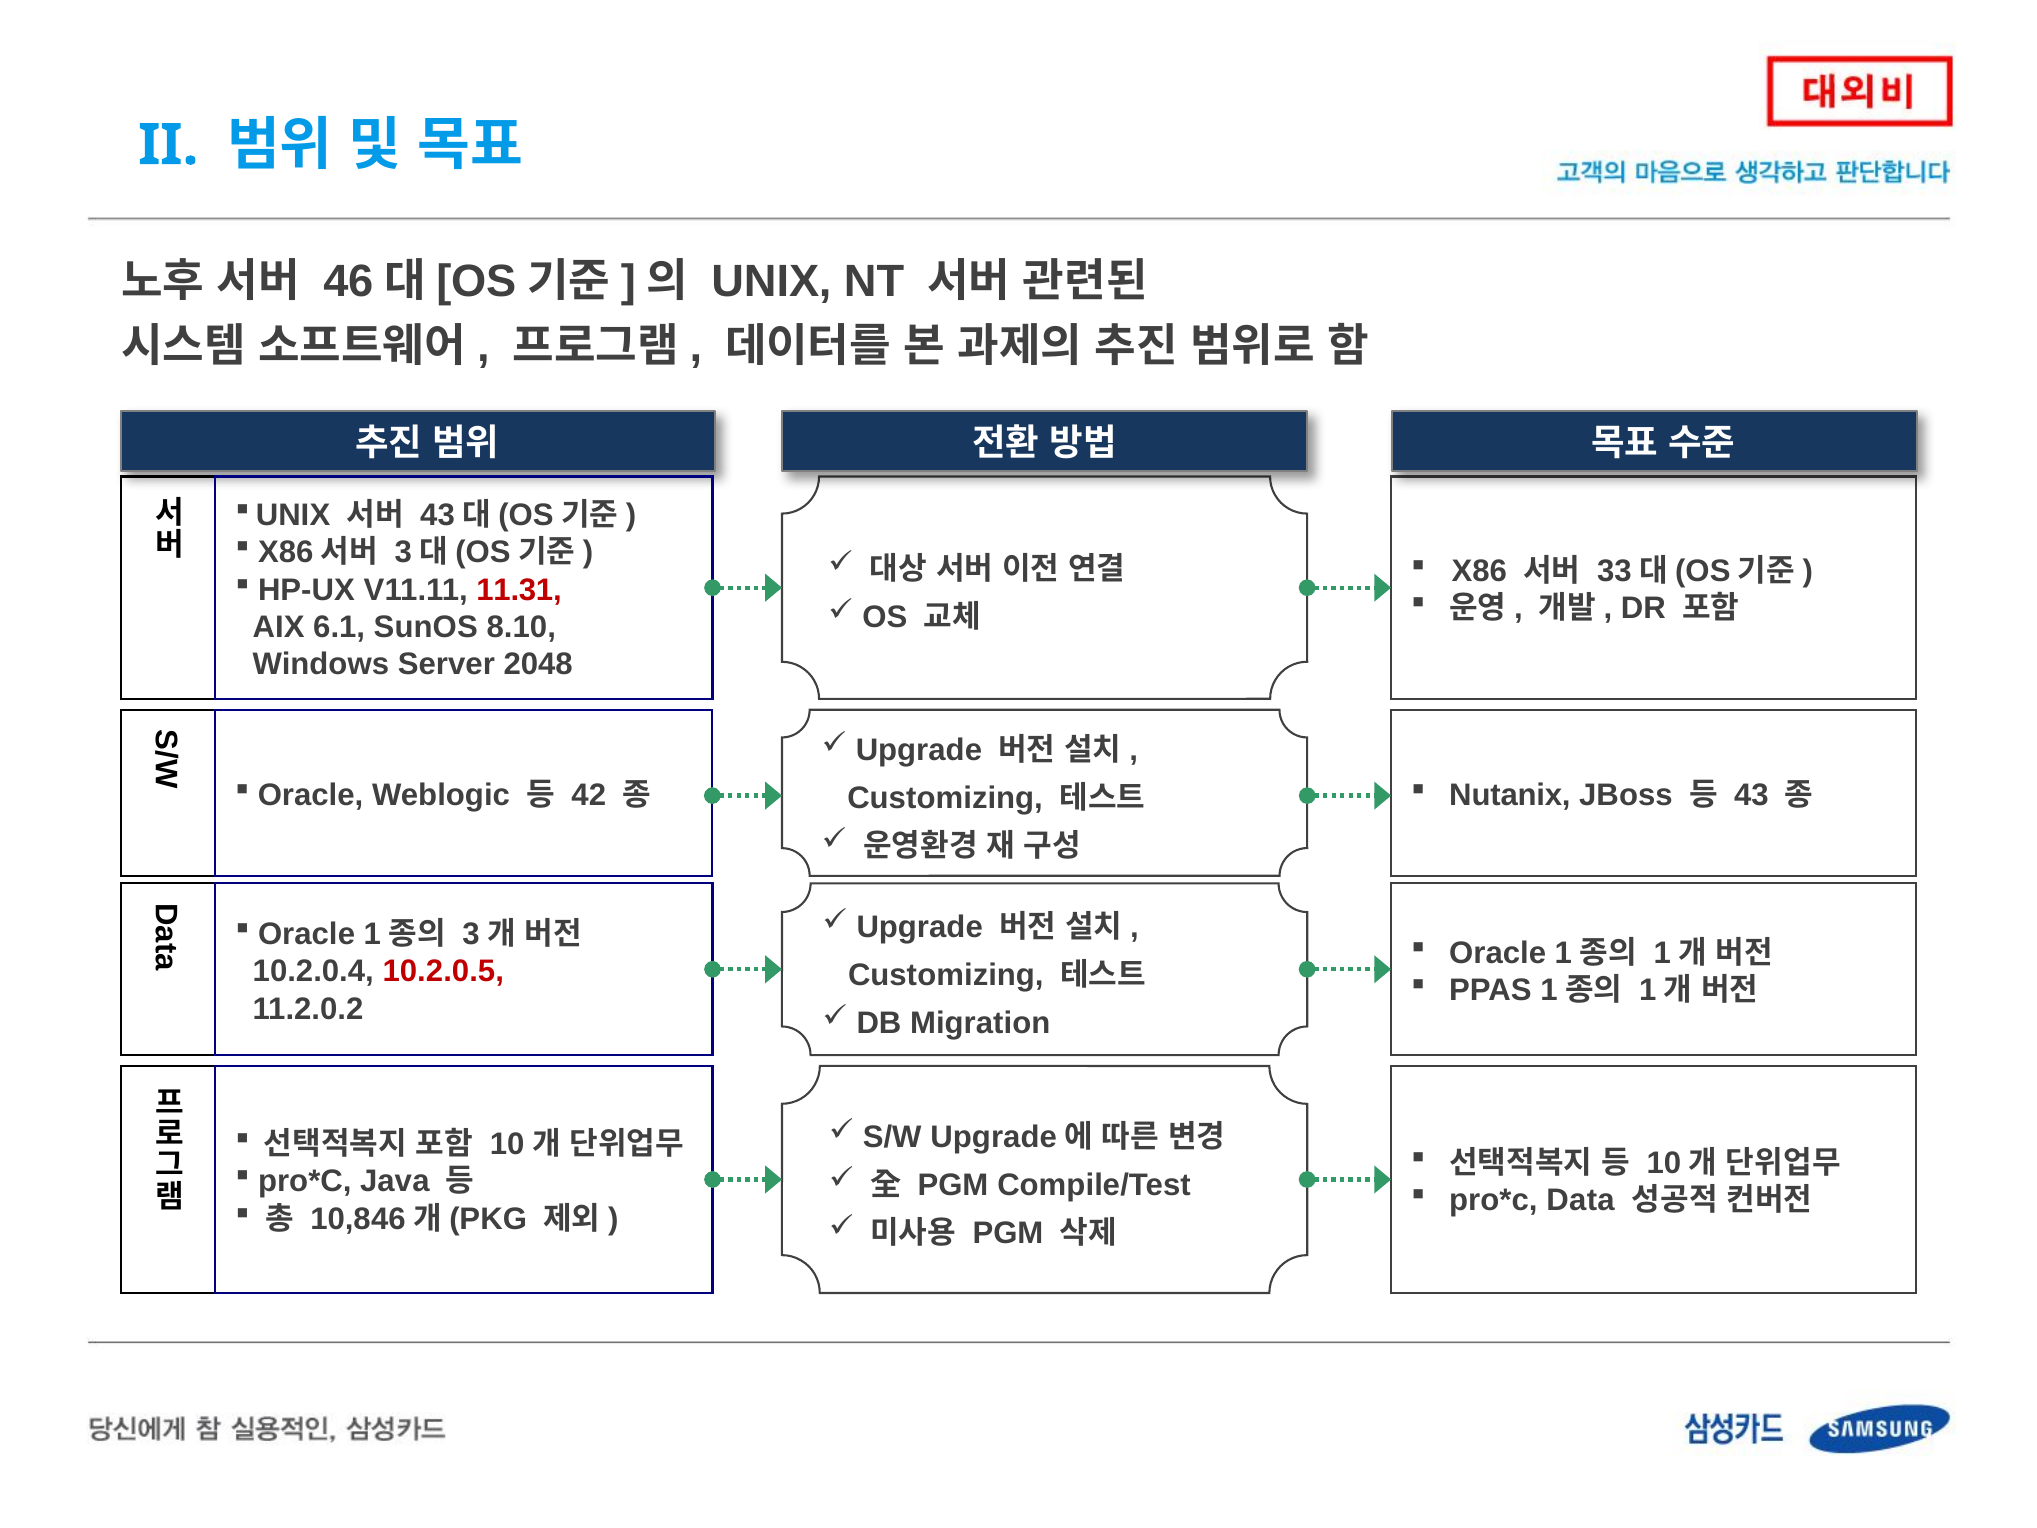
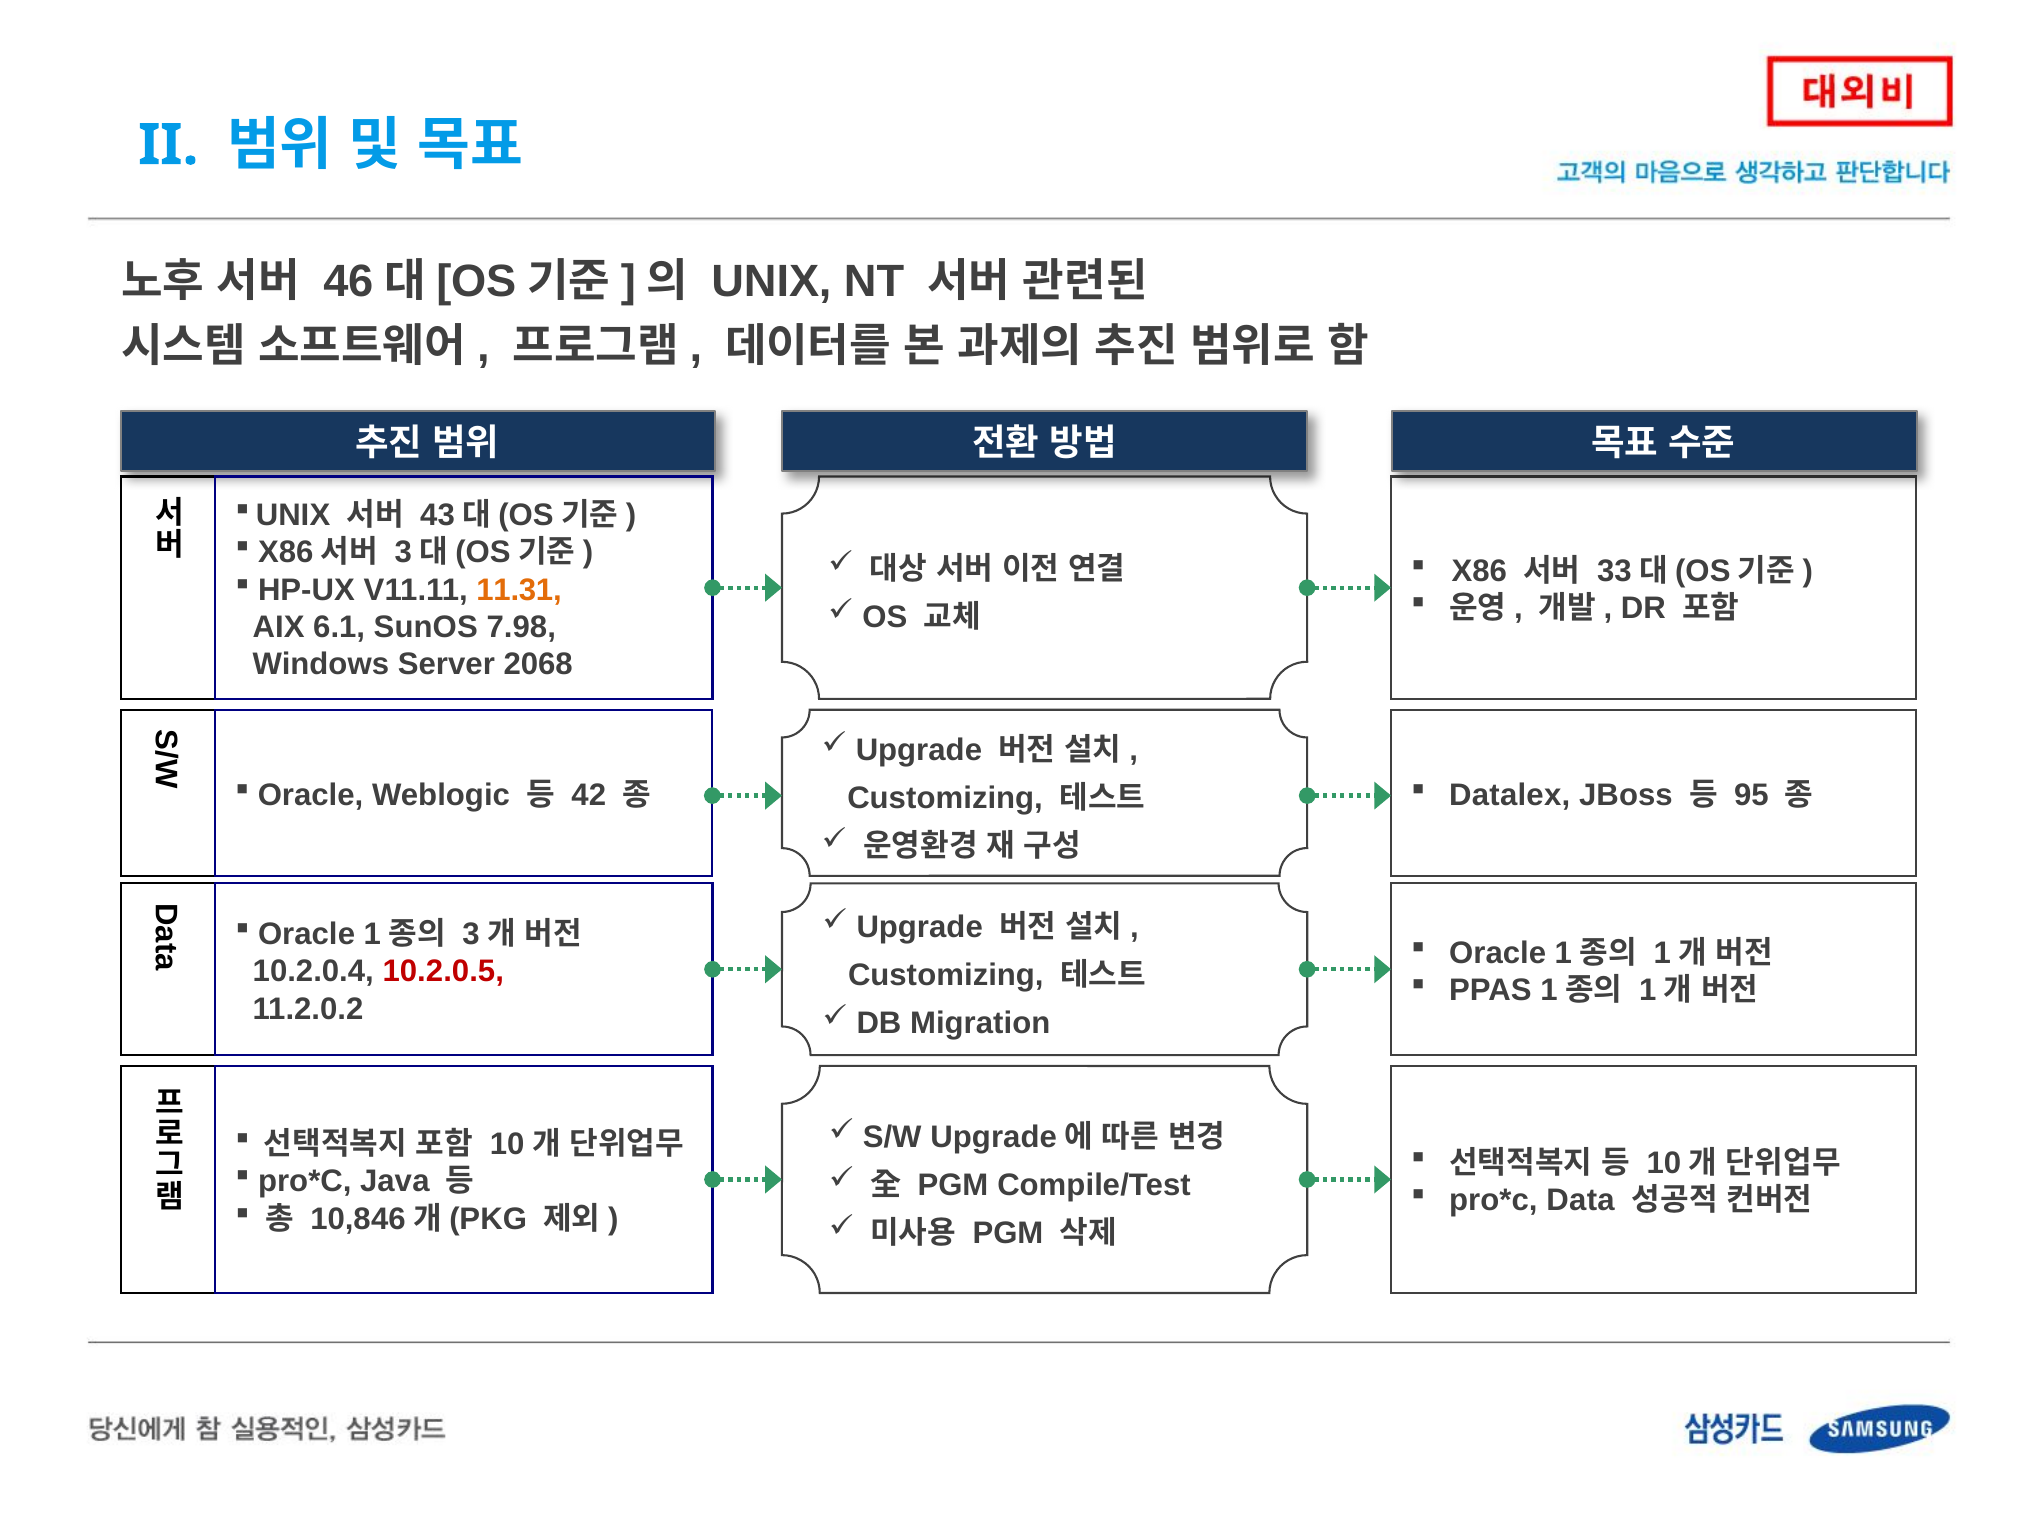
11.31 colour: red -> orange (519, 590)
8.10: 8.10 -> 7.98 (521, 627)
2048: 2048 -> 2068 (538, 665)
Nutanix: Nutanix -> Datalex (1510, 795)
43: 43 -> 95 (1751, 795)
